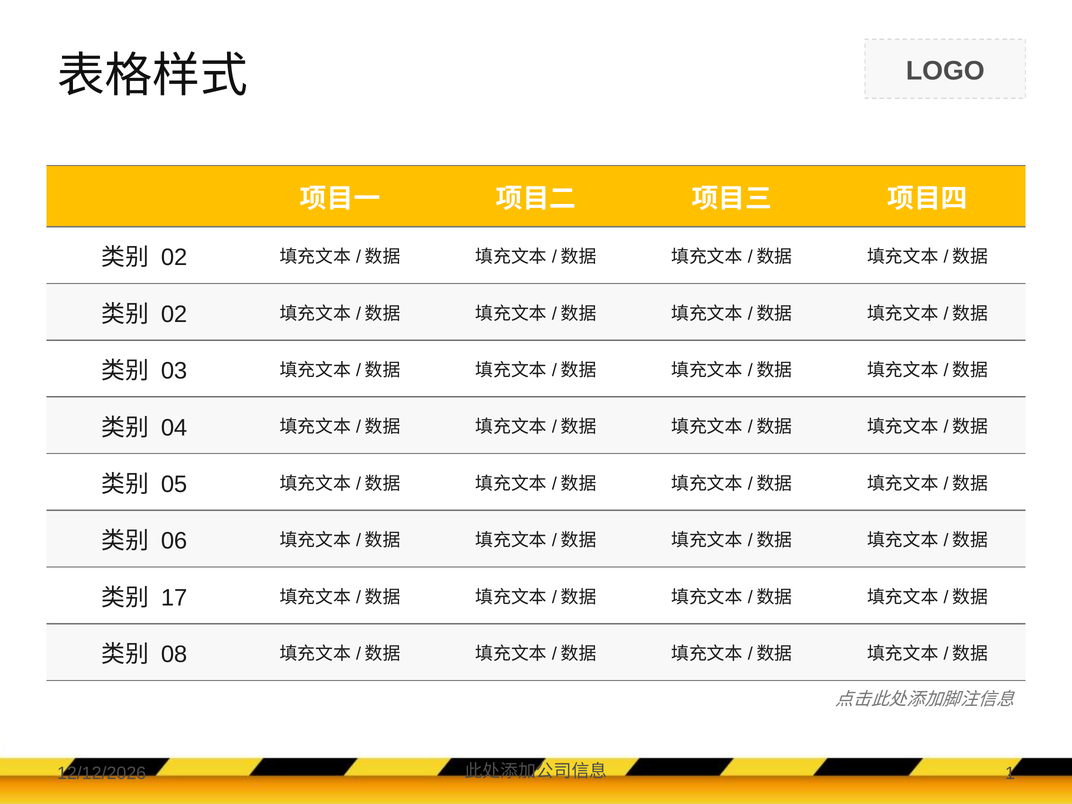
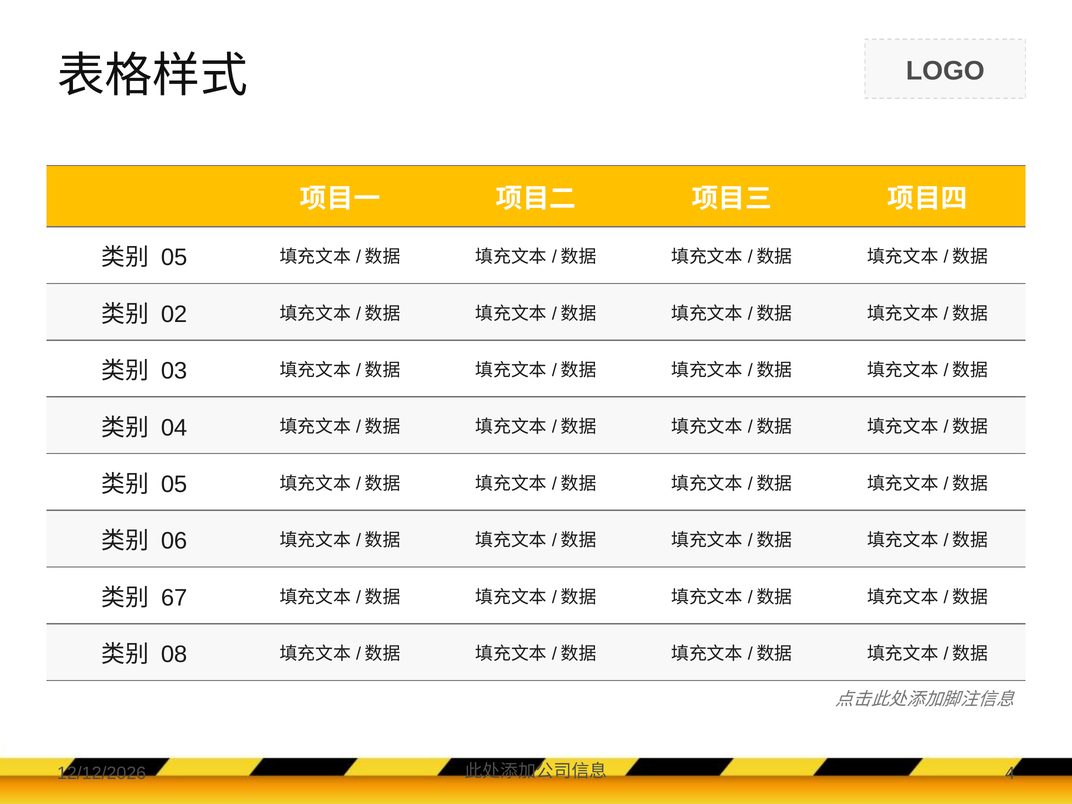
02: 02 -> 05 (174, 258)
17: 17 -> 67 (174, 598)
1: 1 -> 4 (1010, 774)
